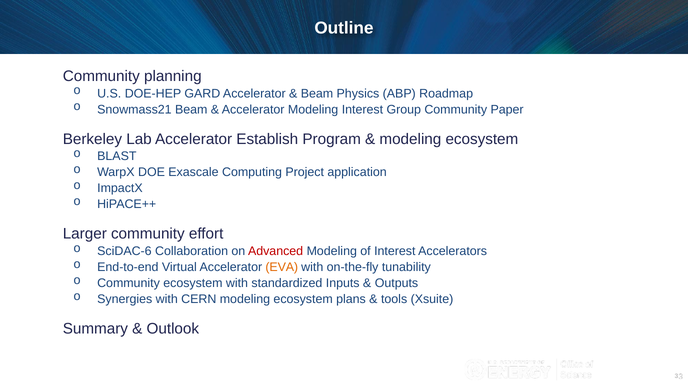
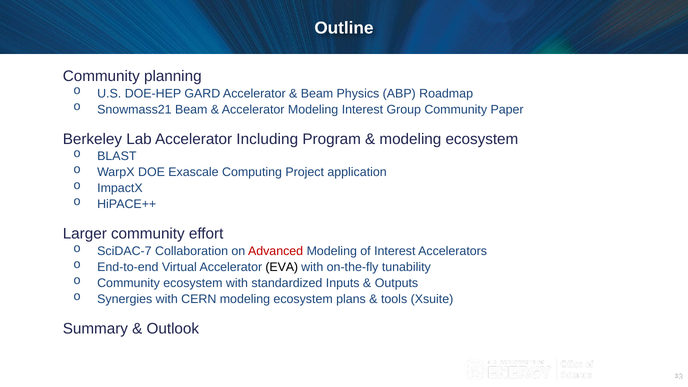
Establish: Establish -> Including (267, 139)
SciDAC-6: SciDAC-6 -> SciDAC-7 (124, 251)
EVA colour: orange -> black (282, 267)
